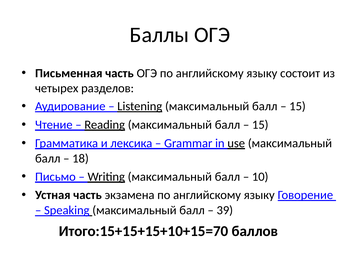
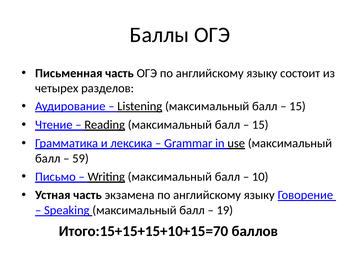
18: 18 -> 59 (81, 158)
39: 39 -> 19 (225, 210)
